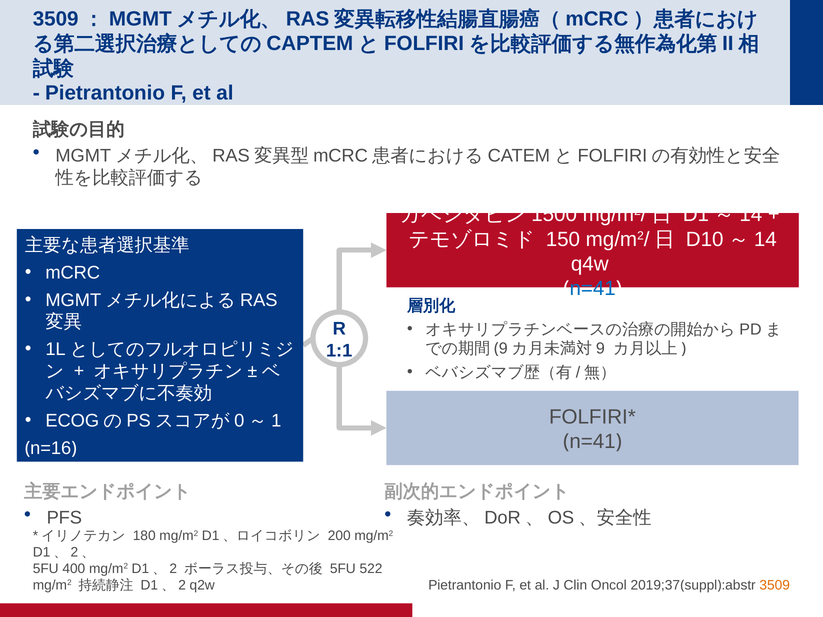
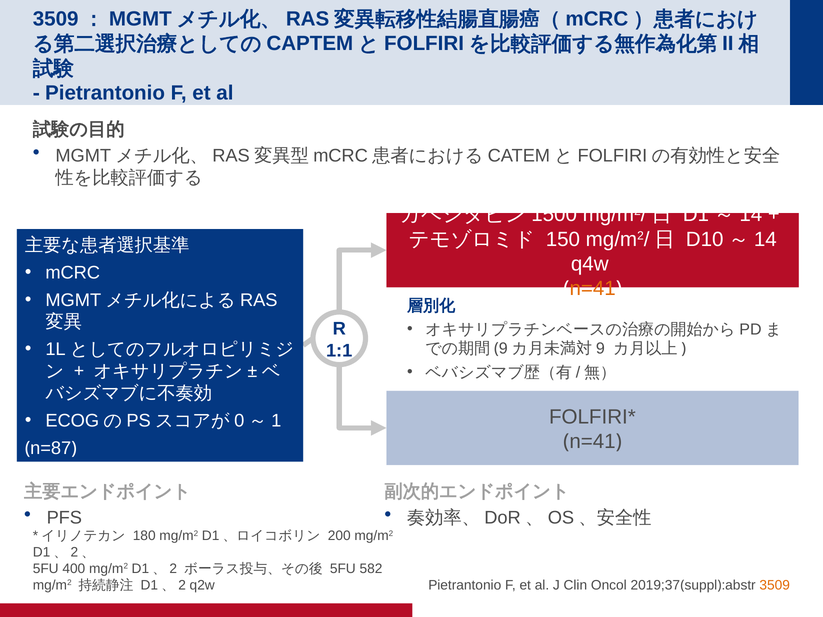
n=41 colour: blue -> orange (593, 289)
n=16: n=16 -> n=87 (51, 448)
522: 522 -> 582 (371, 569)
